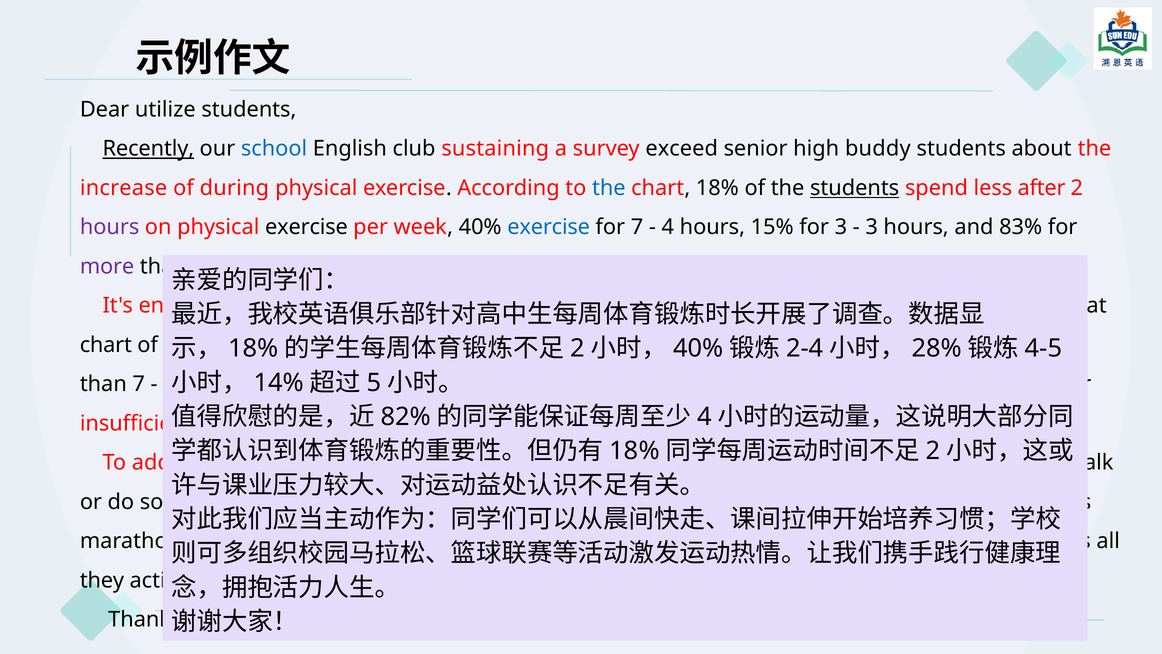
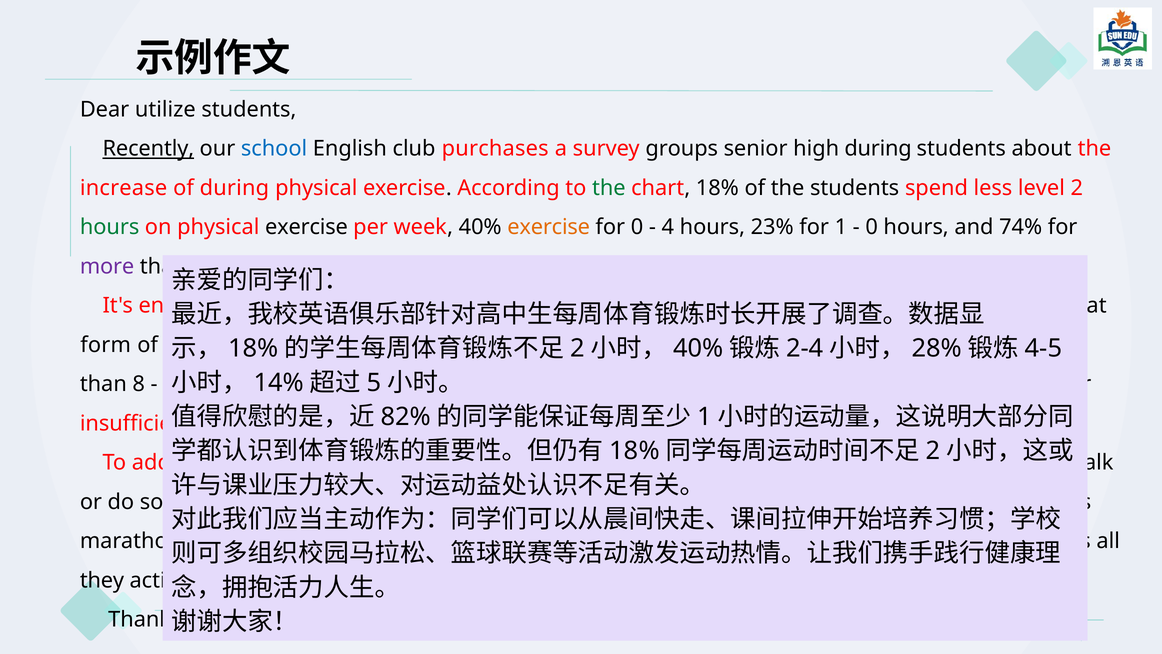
sustaining: sustaining -> purchases (495, 149)
exceed: exceed -> groups (682, 149)
high buddy: buddy -> during (878, 149)
the colour: blue -> green (609, 188)
students underline: present -> none (855, 188)
after: after -> level (1041, 188)
hours colour: purple -> green (110, 227)
exercise colour: blue -> orange (549, 227)
for 7: 7 -> 0 (637, 227)
15%: 15% -> 23% (772, 227)
for 3: 3 -> 1 (841, 227)
3: 3 -> 0 (872, 227)
83%: 83% -> 74% (1021, 227)
chart: chart -> form (106, 345)
than 7: 7 -> 8 (139, 384)
4: 4 -> 1 (704, 417)
